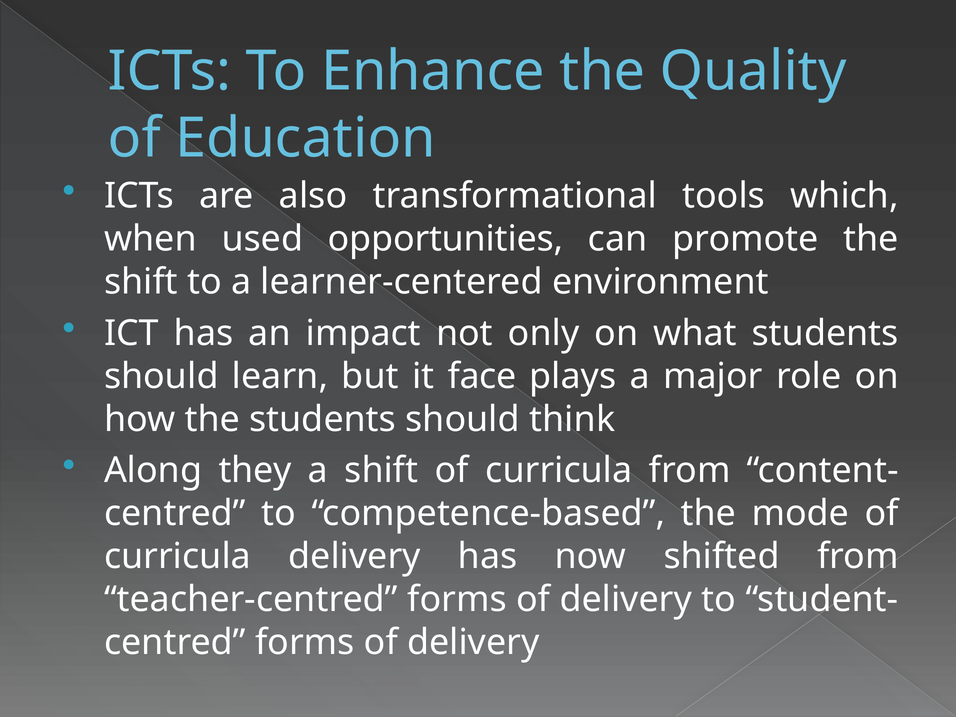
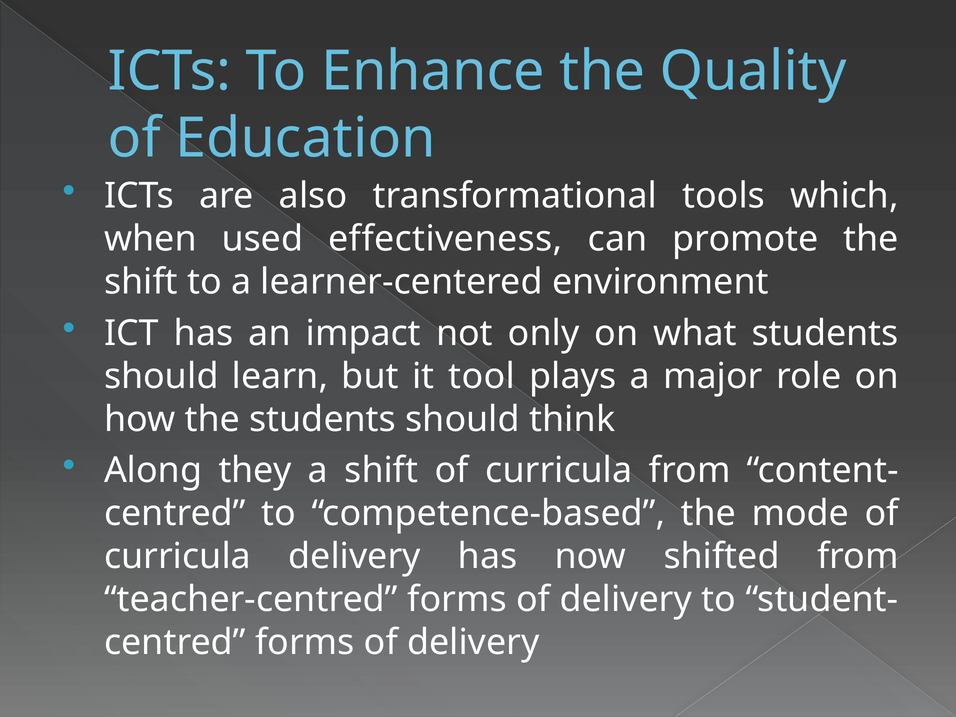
opportunities: opportunities -> effectiveness (445, 239)
face: face -> tool (482, 376)
